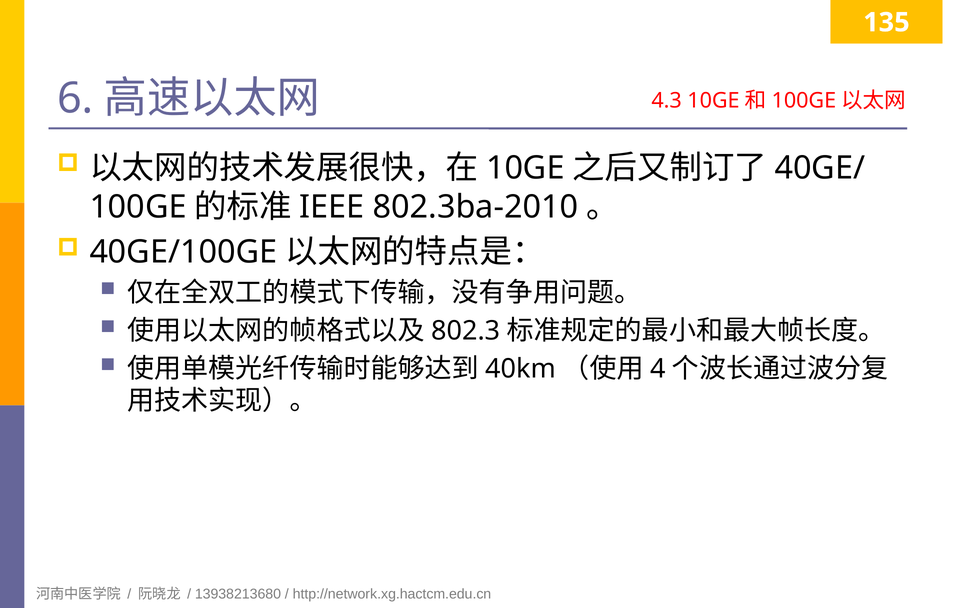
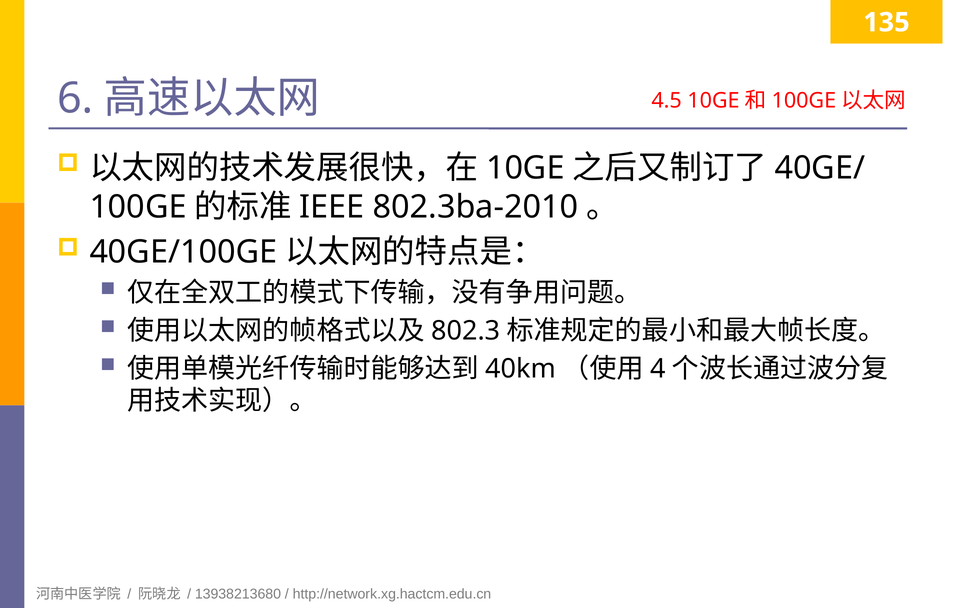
4.3: 4.3 -> 4.5 (667, 101)
